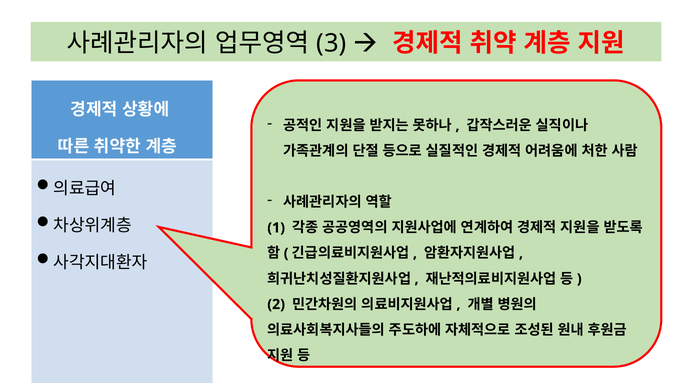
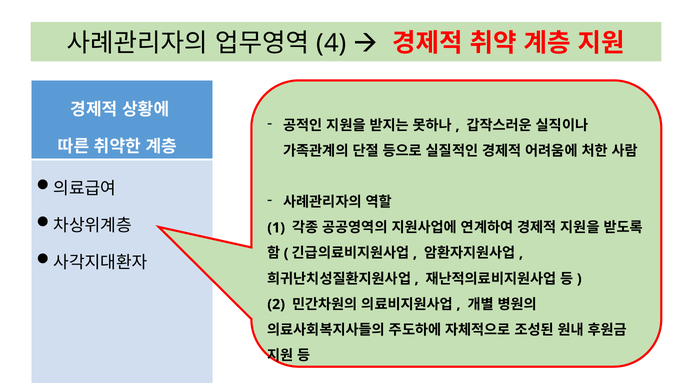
3: 3 -> 4 (331, 43)
